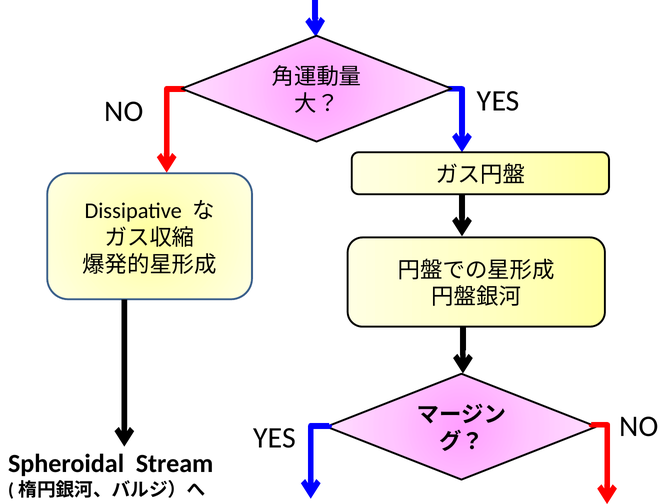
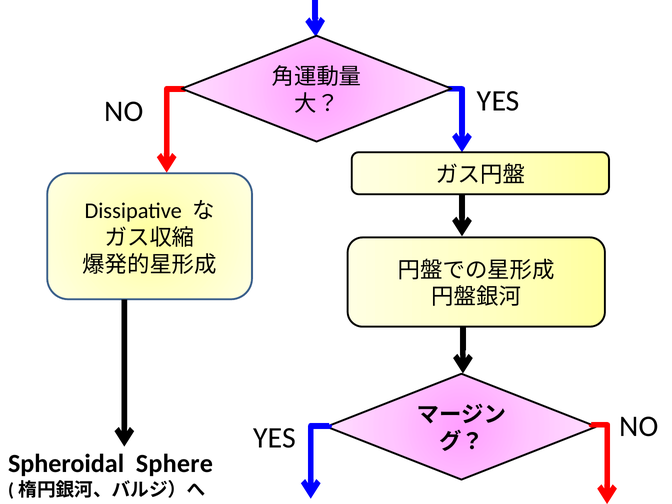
Stream: Stream -> Sphere (174, 464)
